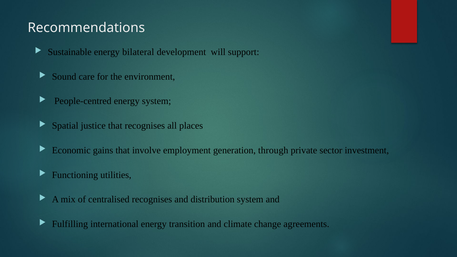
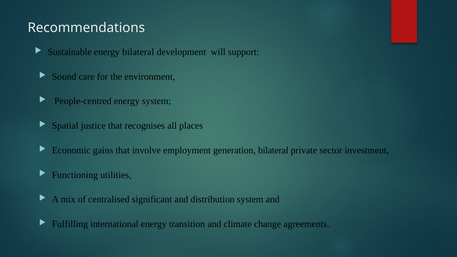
generation through: through -> bilateral (273, 150)
centralised recognises: recognises -> significant (152, 199)
